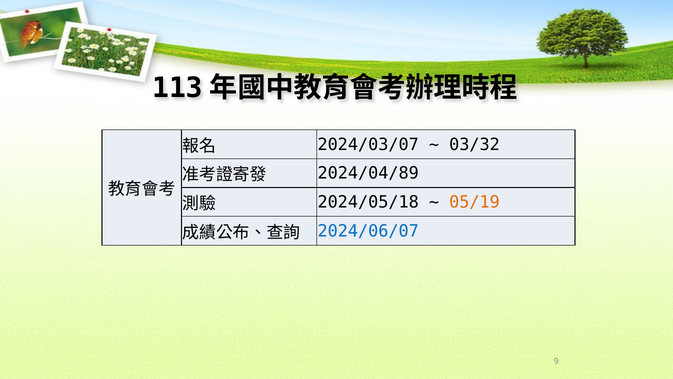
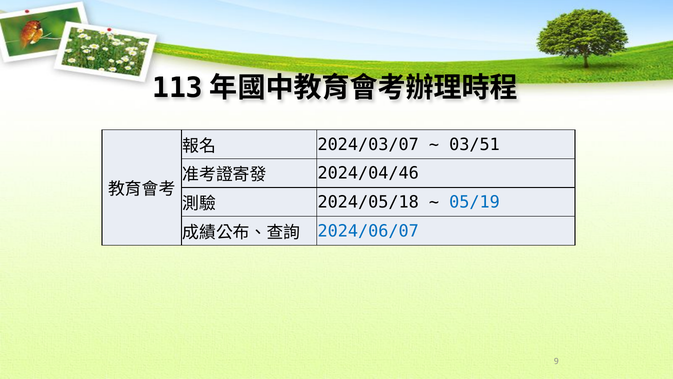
03/32: 03/32 -> 03/51 (474, 144)
2024/04/89: 2024/04/89 -> 2024/04/46 (368, 173)
05/19 colour: orange -> blue (474, 202)
